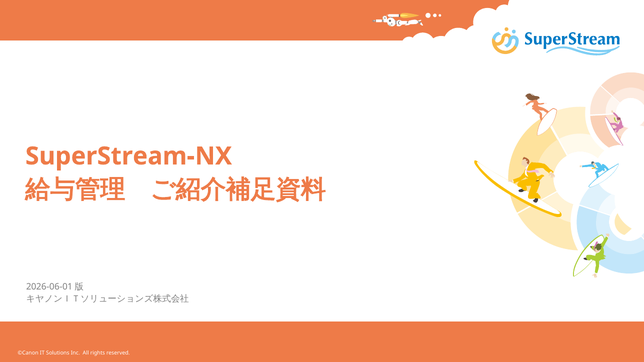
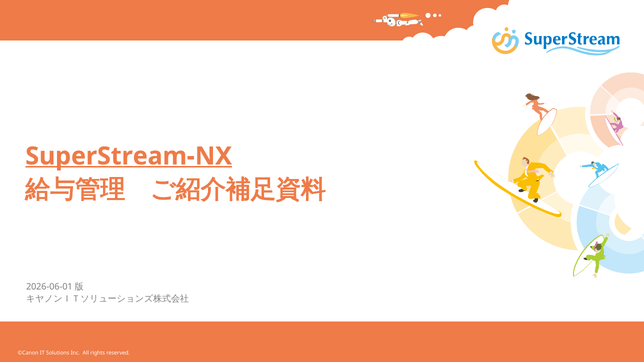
SuperStream-NX underline: none -> present (129, 156)
